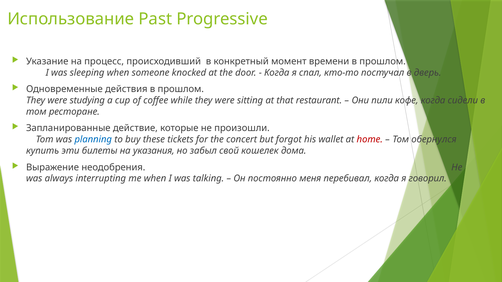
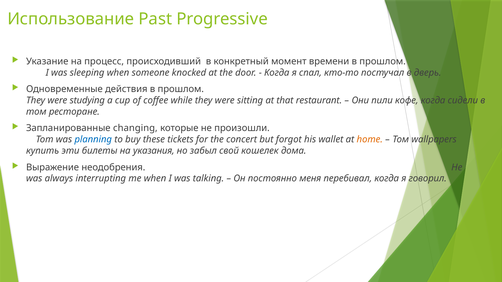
действие: действие -> changing (135, 128)
home colour: red -> orange (370, 140)
обернулся: обернулся -> wallpapers (434, 140)
